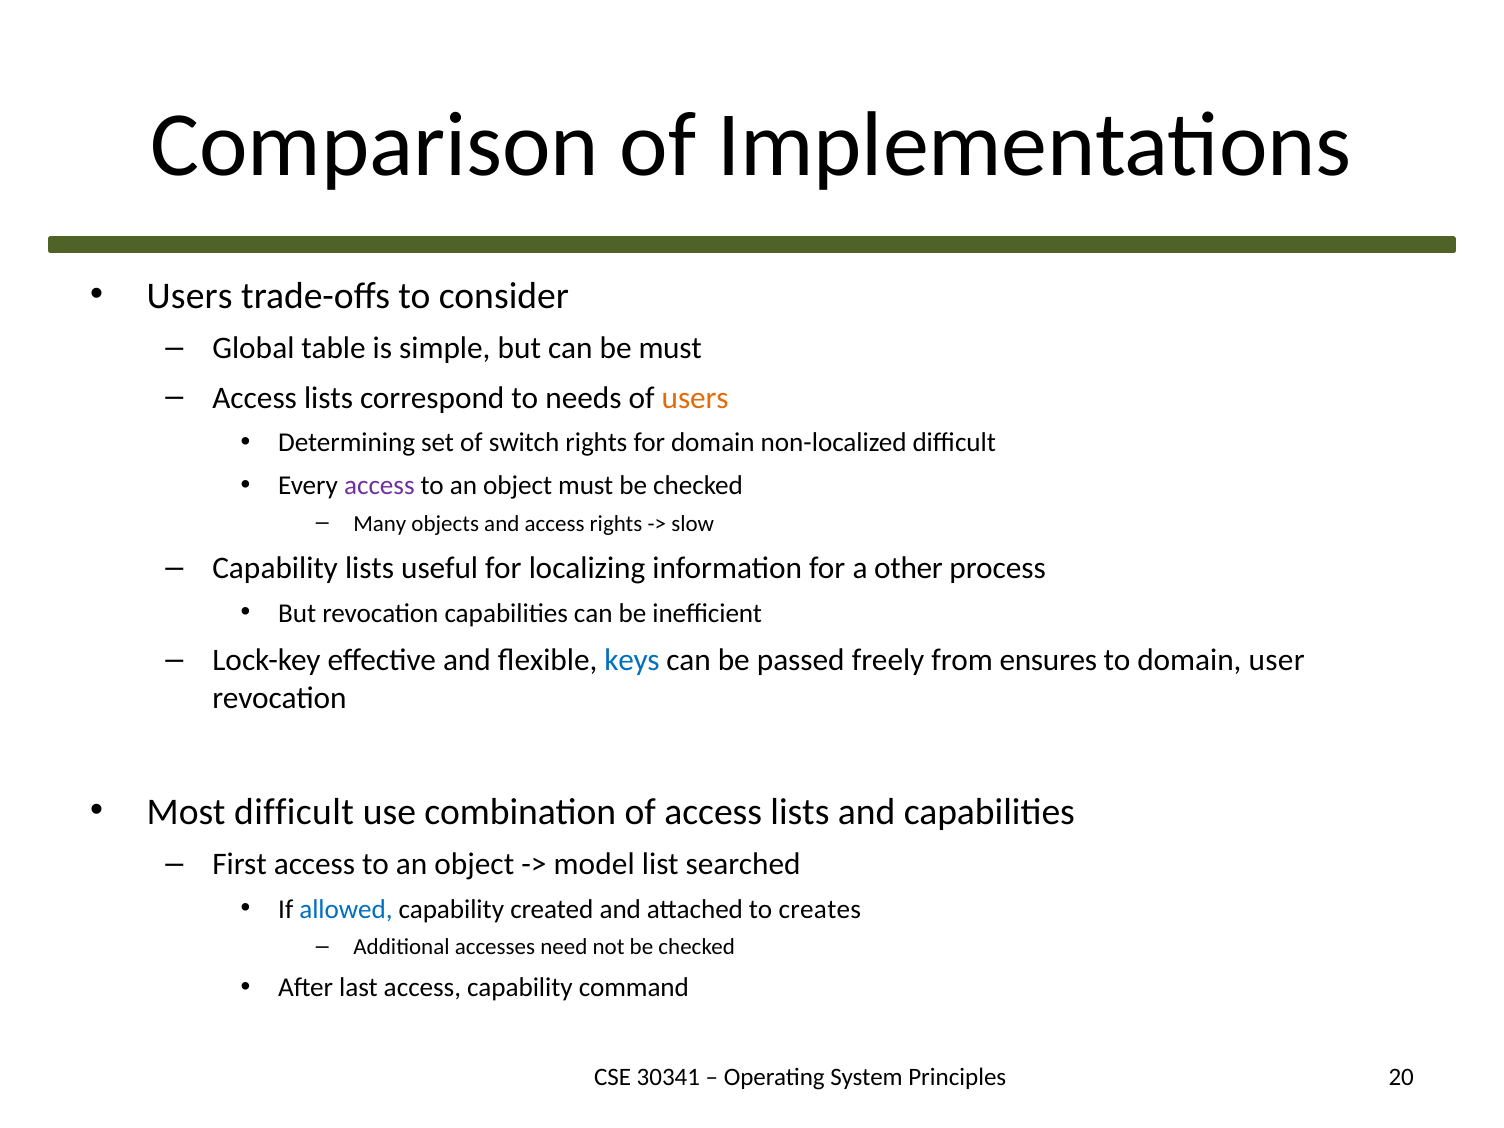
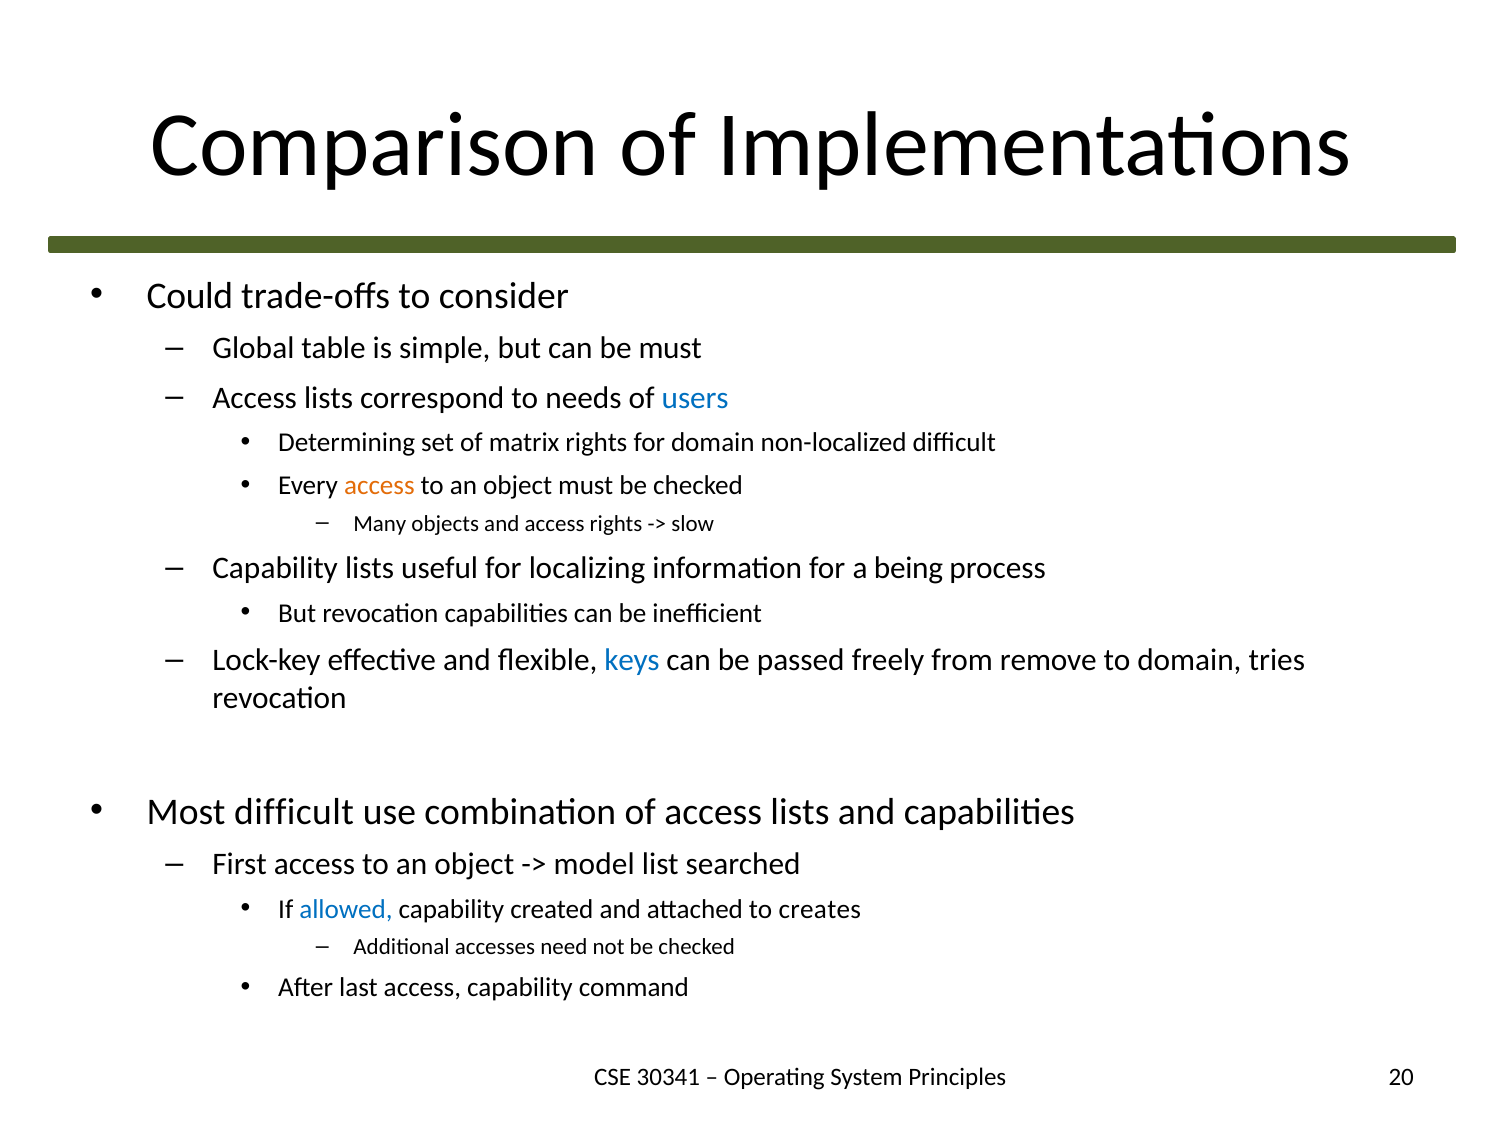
Users: Users -> Could (190, 296)
users colour: orange -> blue (695, 398)
switch: switch -> matrix (524, 443)
access colour: purple -> orange (379, 485)
other: other -> being (909, 568)
ensures: ensures -> remove (1048, 660)
user: user -> tries (1277, 660)
